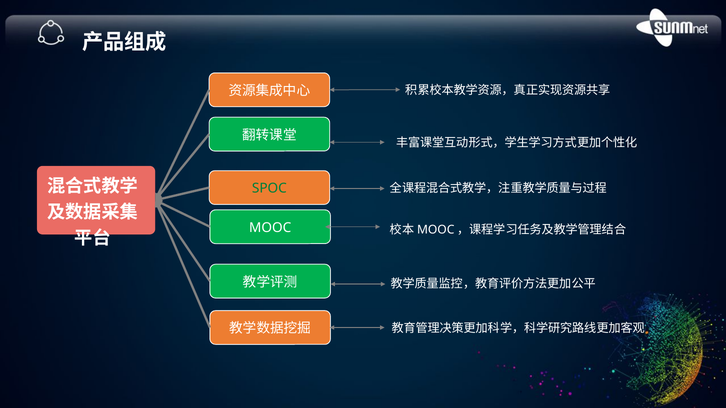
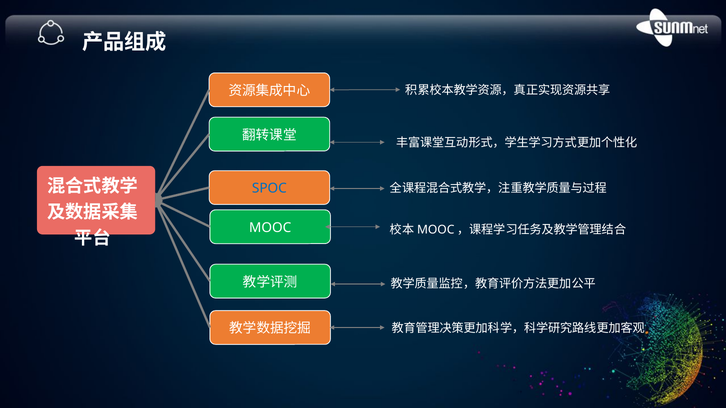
SPOC colour: green -> blue (269, 189)
